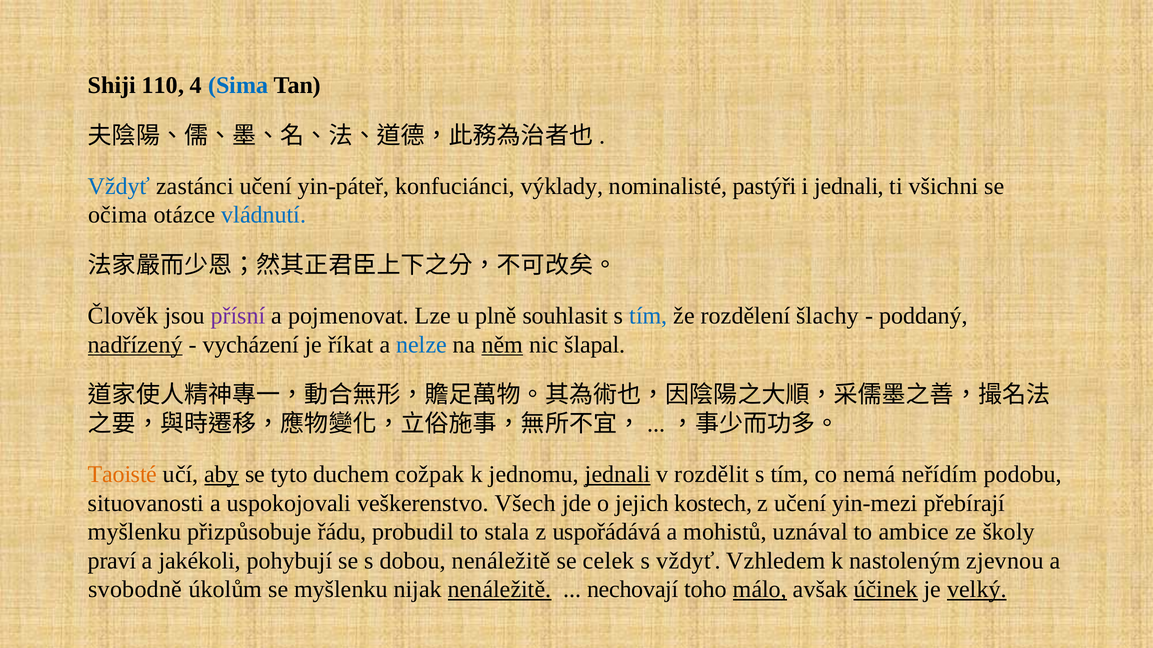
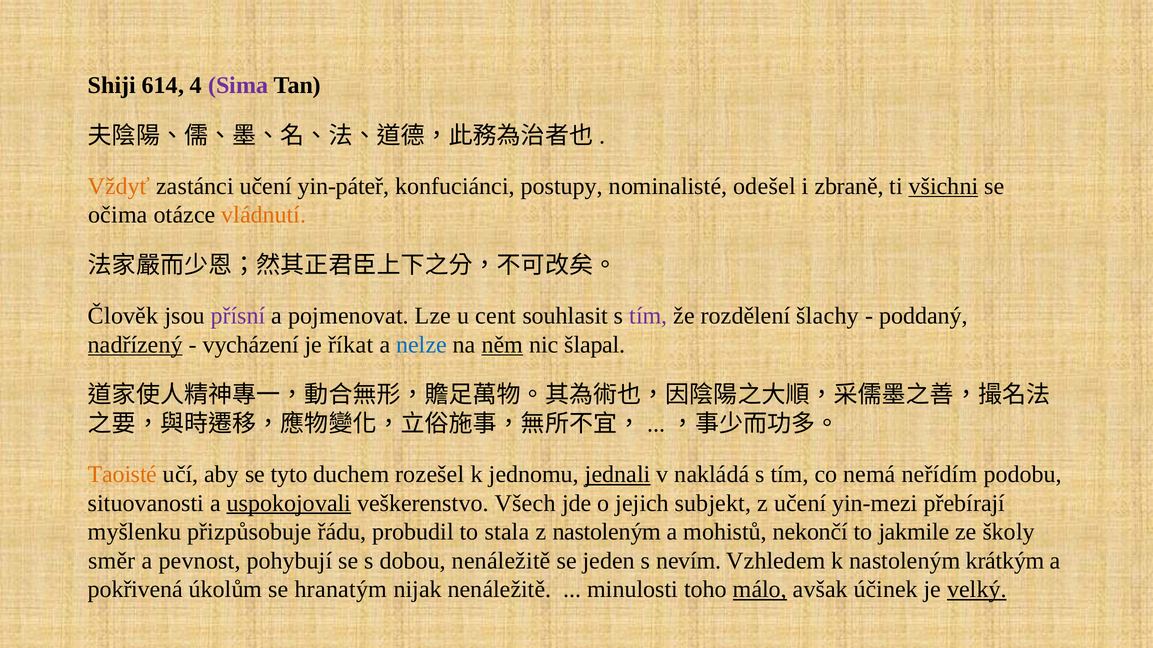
110: 110 -> 614 (163, 85)
Sima colour: blue -> purple (238, 85)
Vždyť colour: blue -> orange (119, 186)
výklady: výklady -> postupy (562, 186)
pastýři: pastýři -> odešel (764, 186)
i jednali: jednali -> zbraně (849, 186)
všichni underline: none -> present (943, 186)
vládnutí colour: blue -> orange (264, 215)
plně: plně -> cent (496, 316)
tím colour: blue -> purple (648, 316)
aby underline: present -> none (222, 475)
cožpak: cožpak -> rozešel (430, 475)
rozdělit: rozdělit -> nakládá (712, 475)
uspokojovali underline: none -> present (289, 504)
kostech: kostech -> subjekt (713, 504)
z uspořádává: uspořádává -> nastoleným (607, 532)
uznával: uznával -> nekončí (810, 532)
ambice: ambice -> jakmile (914, 532)
praví: praví -> směr (112, 561)
jakékoli: jakékoli -> pevnost (200, 561)
celek: celek -> jeden (609, 561)
s vždyť: vždyť -> nevím (689, 561)
zjevnou: zjevnou -> krátkým (1005, 561)
svobodně: svobodně -> pokřivená (135, 590)
se myšlenku: myšlenku -> hranatým (341, 590)
nenáležitě underline: present -> none (500, 590)
nechovají: nechovají -> minulosti (633, 590)
účinek underline: present -> none (886, 590)
